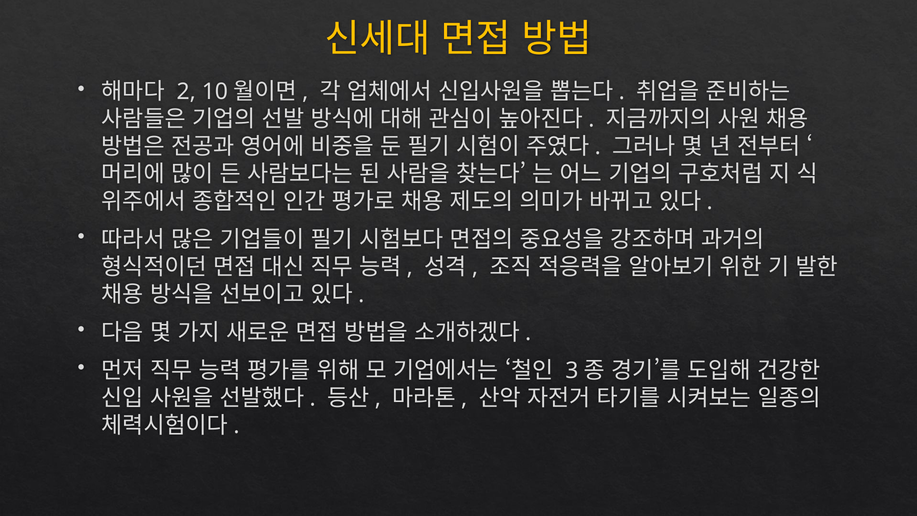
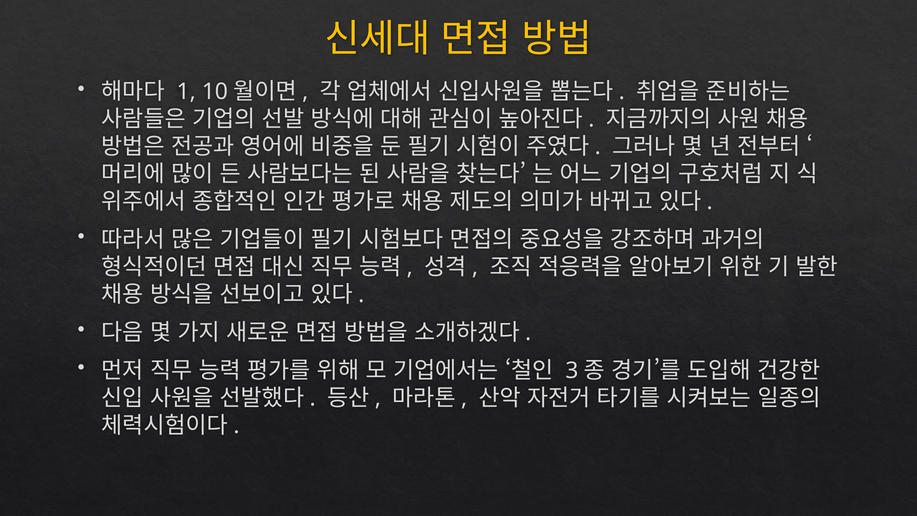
2: 2 -> 1 (186, 92)
